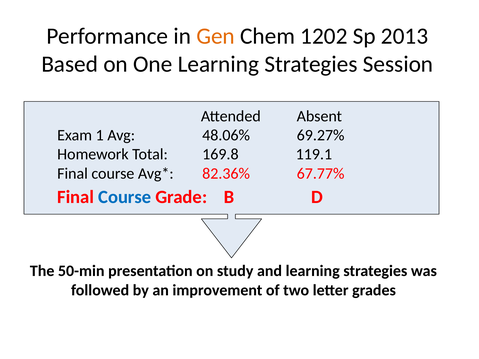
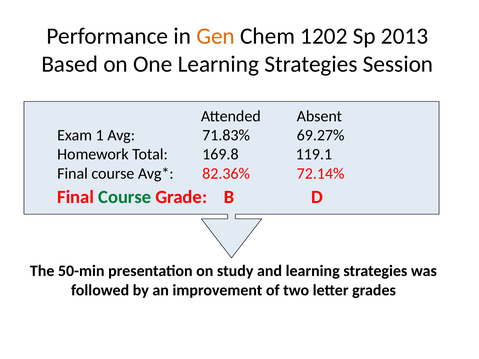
48.06%: 48.06% -> 71.83% (226, 135)
67.77%: 67.77% -> 72.14% (321, 174)
Course colour: blue -> green (125, 197)
